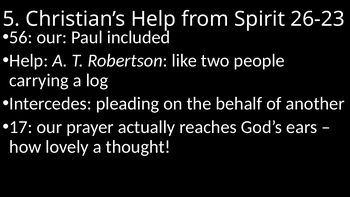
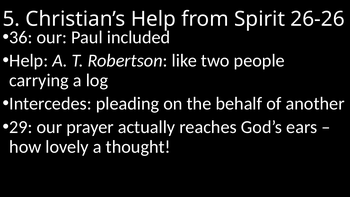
26-23: 26-23 -> 26-26 (318, 19)
56: 56 -> 36 (21, 37)
17: 17 -> 29 (21, 127)
